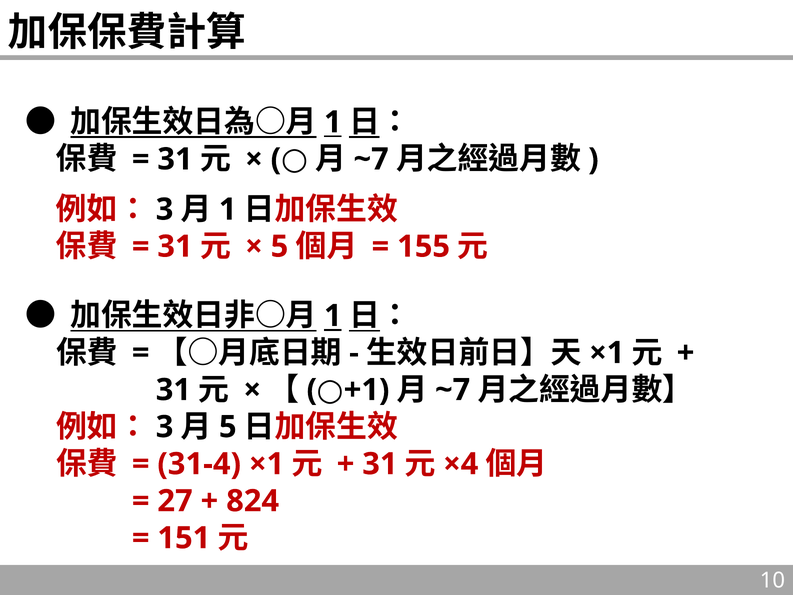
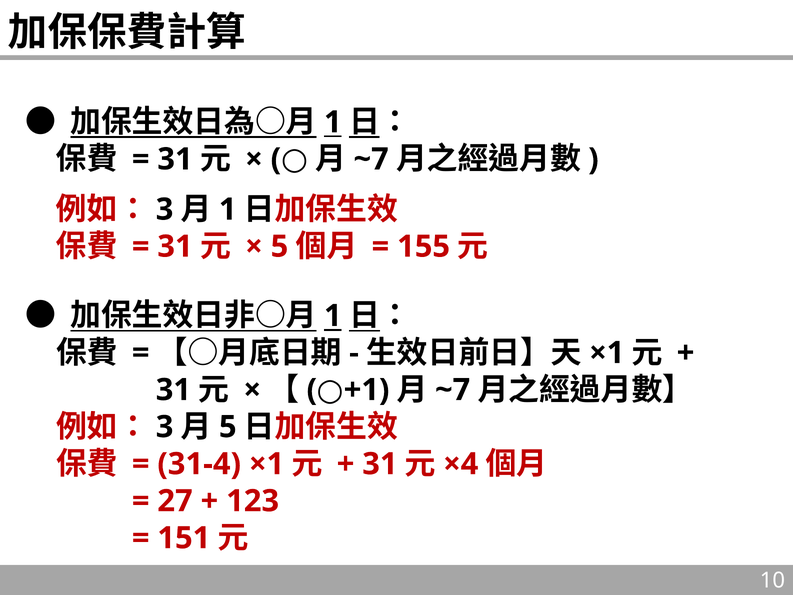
824: 824 -> 123 (253, 501)
